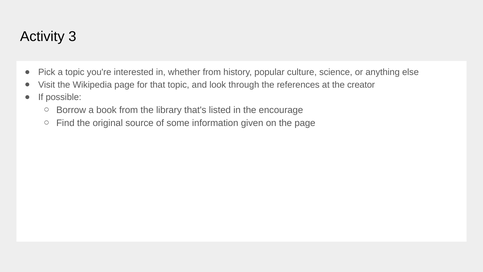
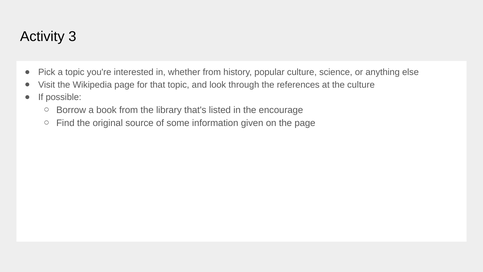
the creator: creator -> culture (361, 85)
